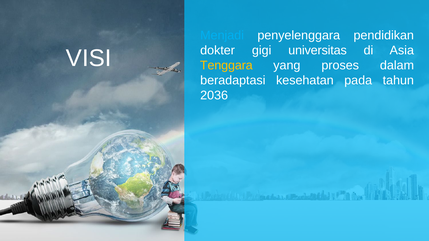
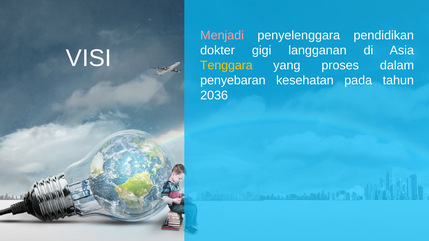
Menjadi colour: light blue -> pink (222, 35)
universitas: universitas -> langganan (317, 51)
beradaptasi: beradaptasi -> penyebaran (233, 81)
